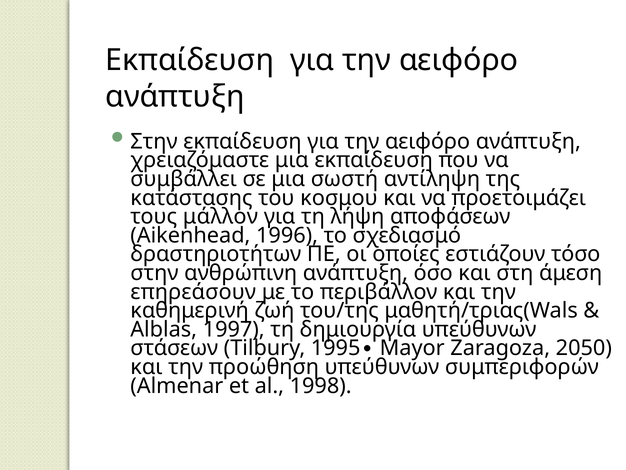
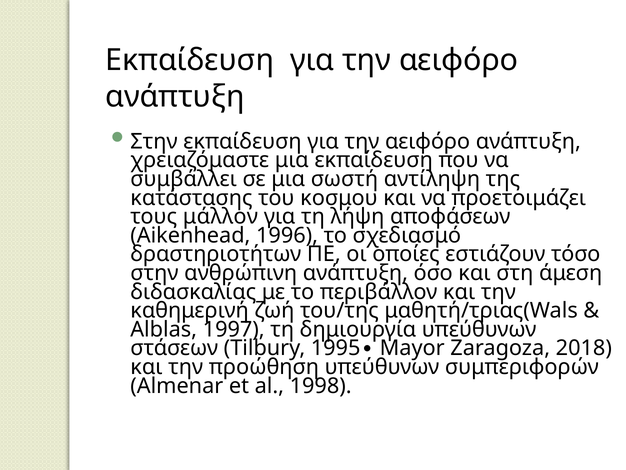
επηρεάσουν: επηρεάσουν -> διδασκαλίας (193, 292)
2050: 2050 -> 2018 (584, 348)
